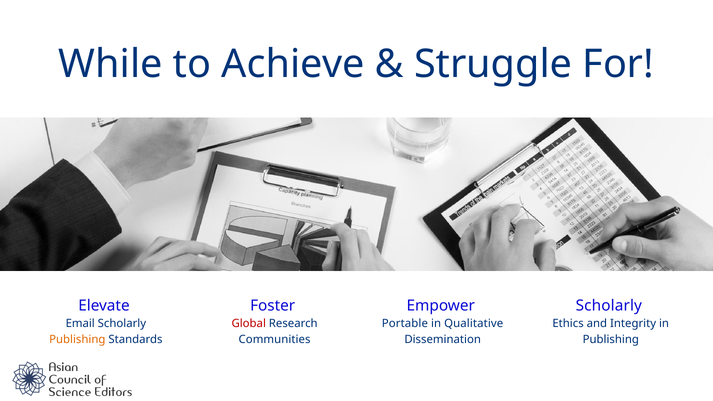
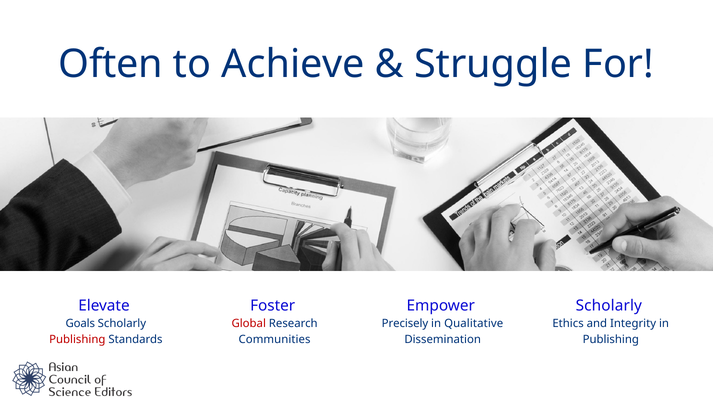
While: While -> Often (111, 64)
Email: Email -> Goals (80, 324)
Portable: Portable -> Precisely (405, 324)
Publishing colour: orange -> red (77, 340)
